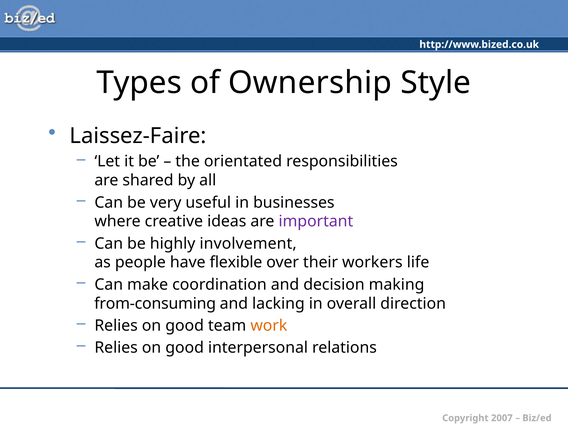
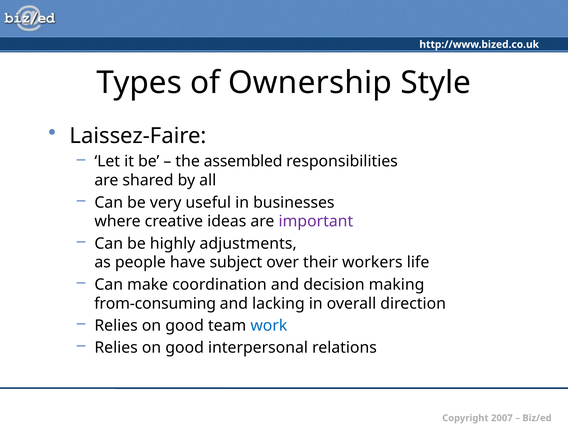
orientated: orientated -> assembled (243, 161)
involvement: involvement -> adjustments (248, 244)
flexible: flexible -> subject (236, 262)
work colour: orange -> blue (269, 326)
